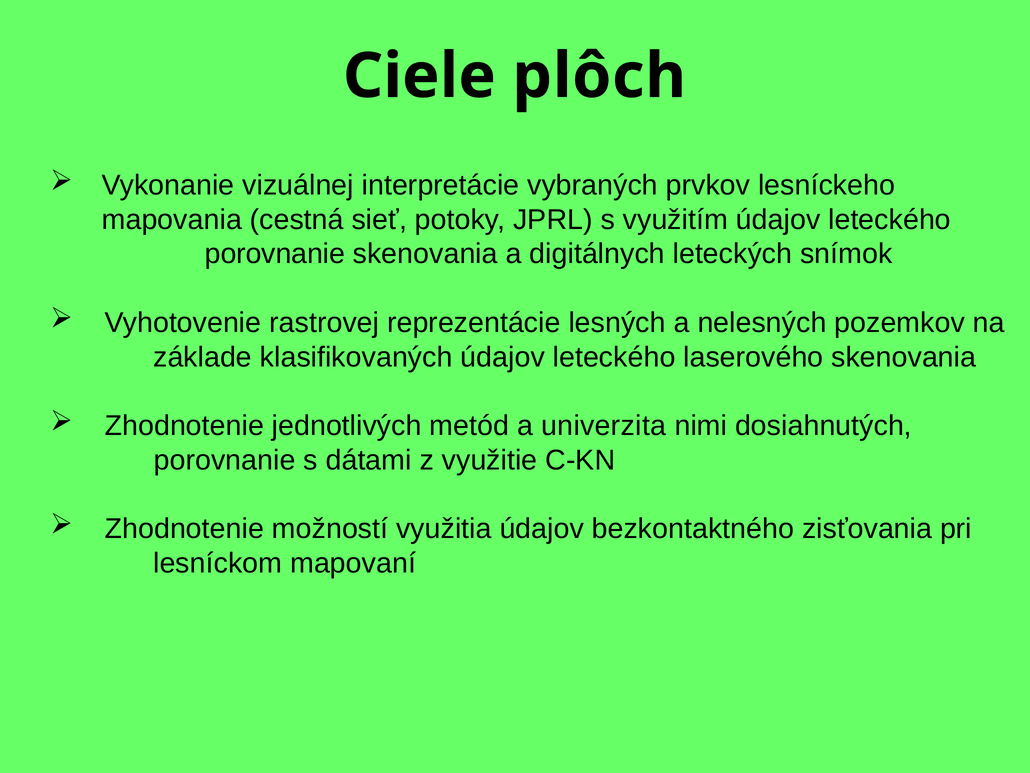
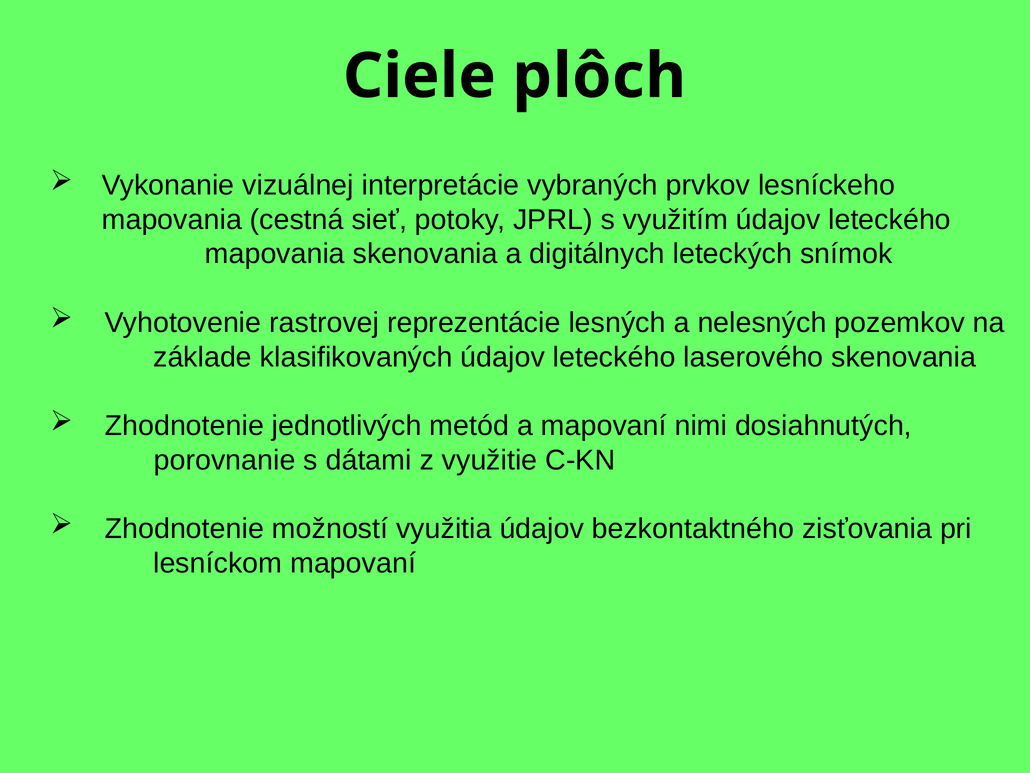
porovnanie: porovnanie -> mapovania (275, 254)
a univerzita: univerzita -> mapovaní (604, 426)
